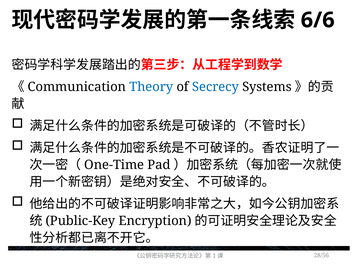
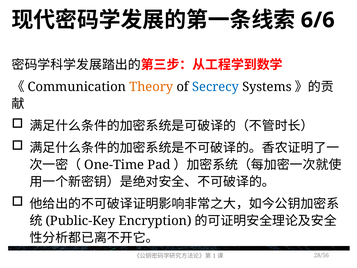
Theory colour: blue -> orange (151, 87)
